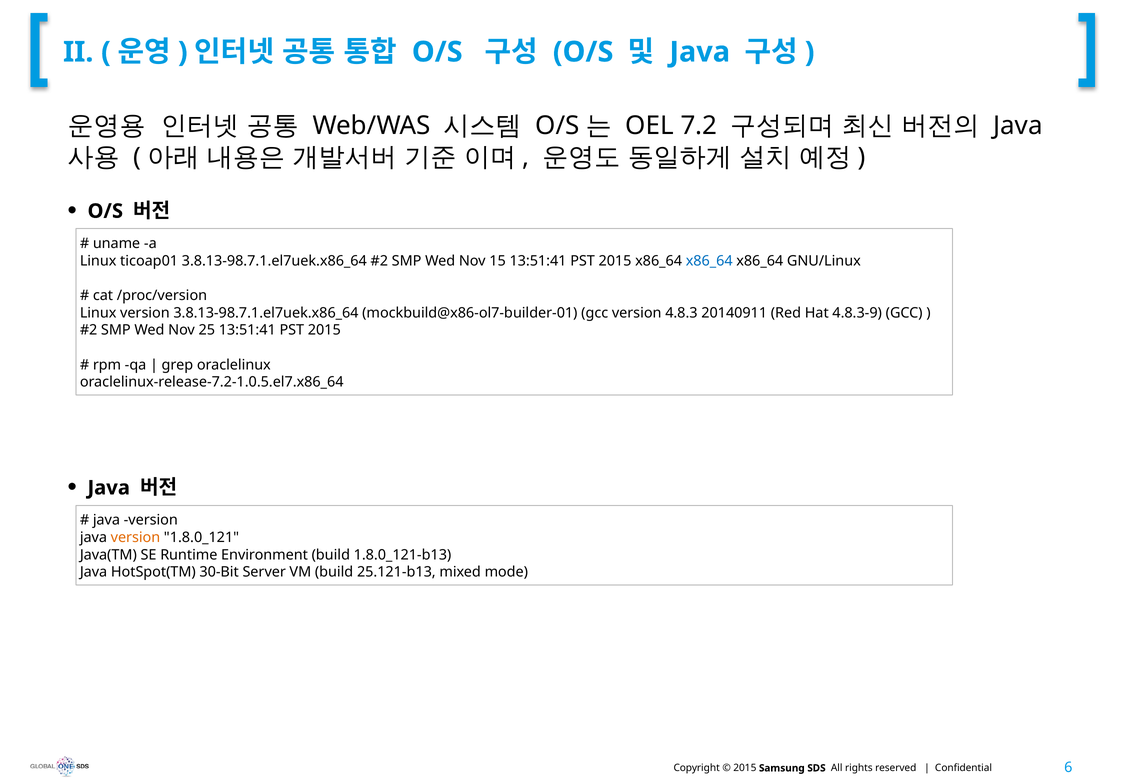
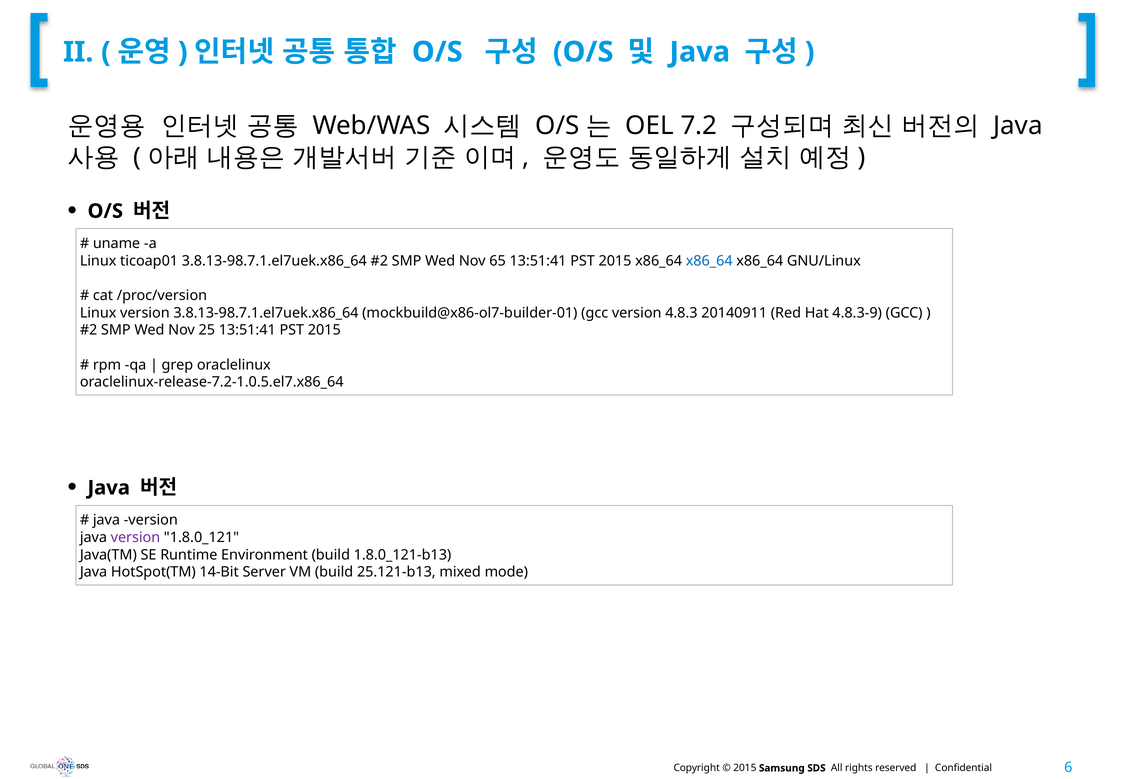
15: 15 -> 65 (498, 261)
version colour: orange -> purple (135, 538)
30-Bit: 30-Bit -> 14-Bit (219, 573)
